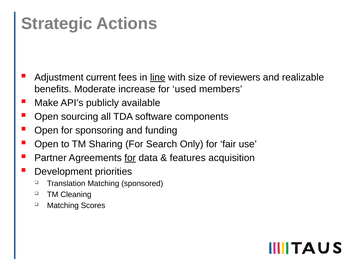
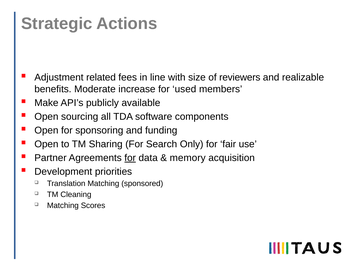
current: current -> related (101, 77)
line underline: present -> none (158, 77)
features: features -> memory (188, 158)
